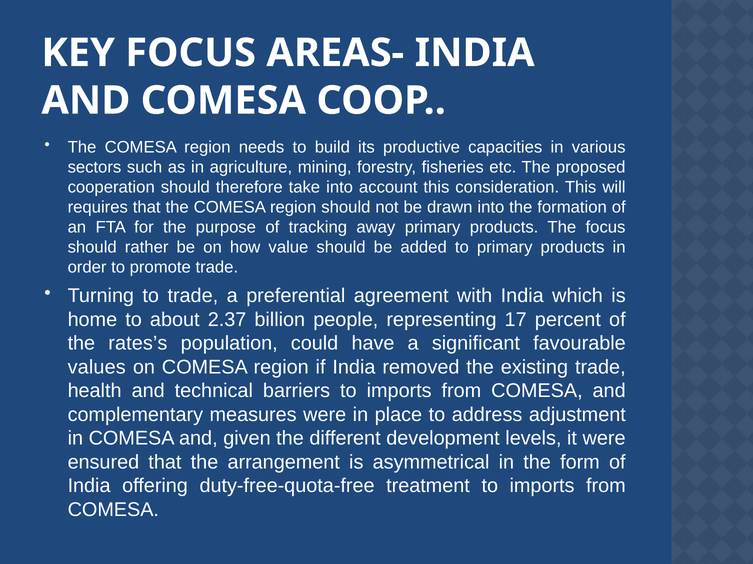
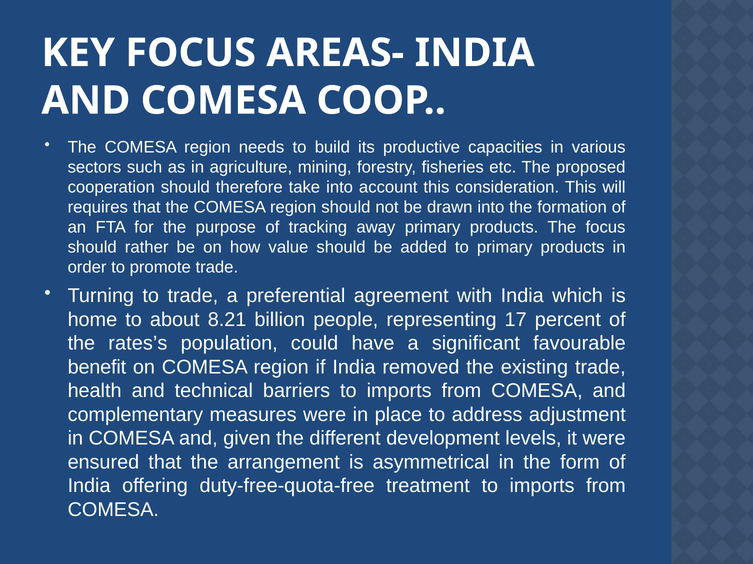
2.37: 2.37 -> 8.21 (227, 320)
values: values -> benefit (97, 368)
